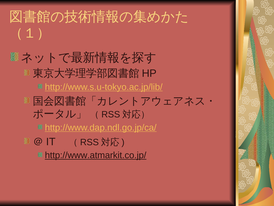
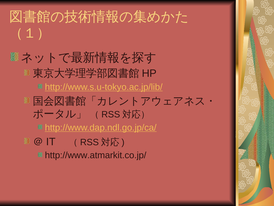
http://www.atmarkit.co.jp/ underline: present -> none (96, 155)
